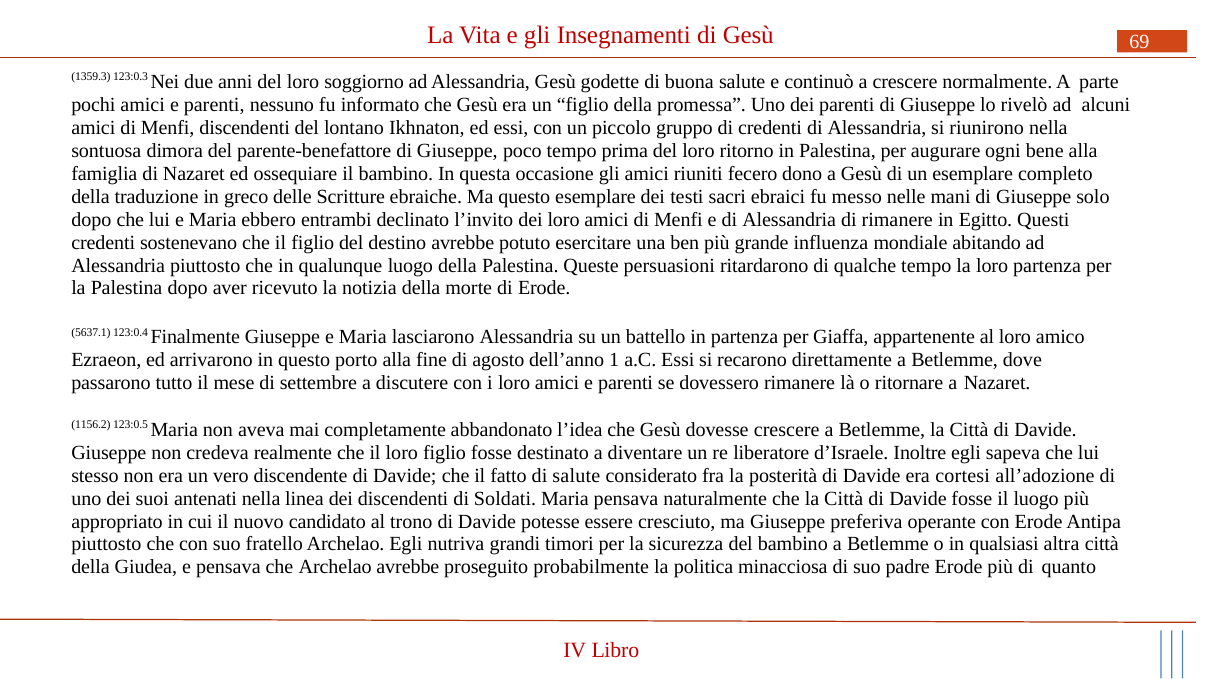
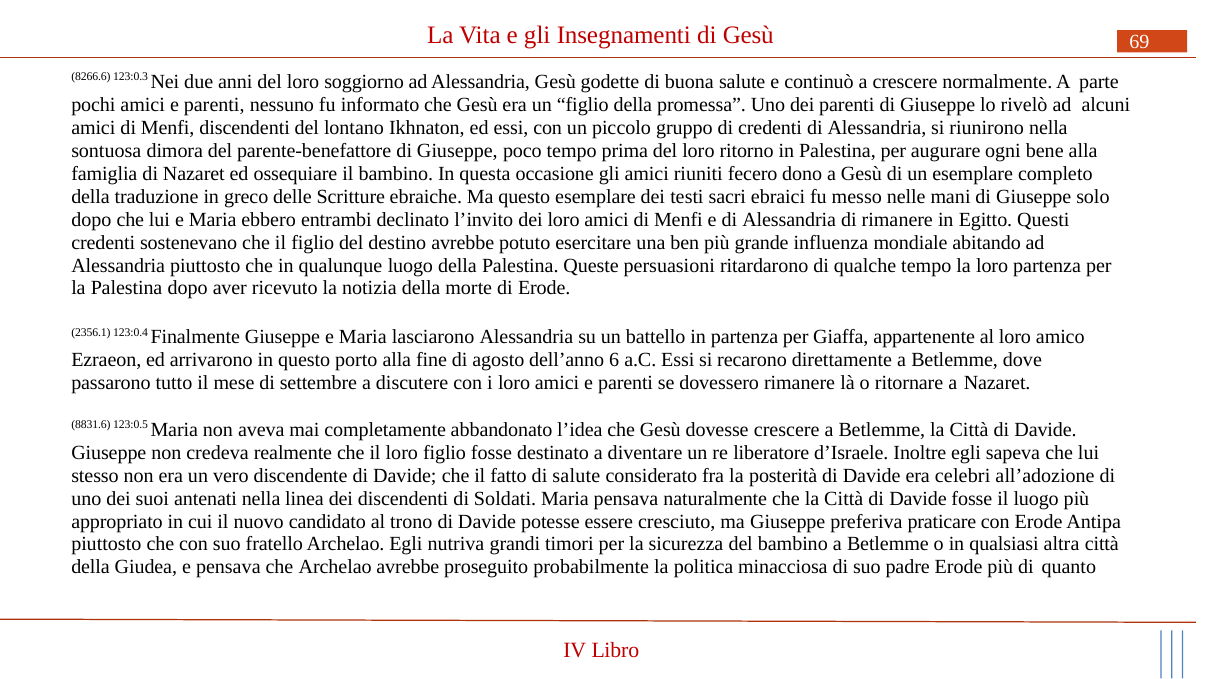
1359.3: 1359.3 -> 8266.6 (91, 77)
5637.1: 5637.1 -> 2356.1 (91, 332)
1: 1 -> 6 (614, 360)
1156.2: 1156.2 -> 8831.6 (91, 425)
cortesi: cortesi -> celebri (963, 476)
operante: operante -> praticare (942, 522)
